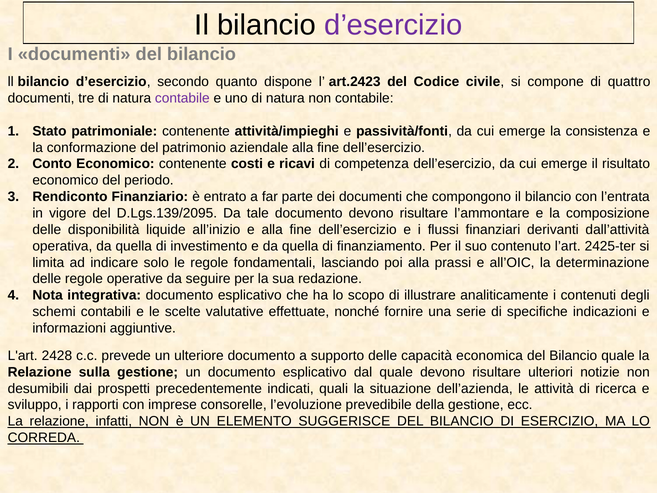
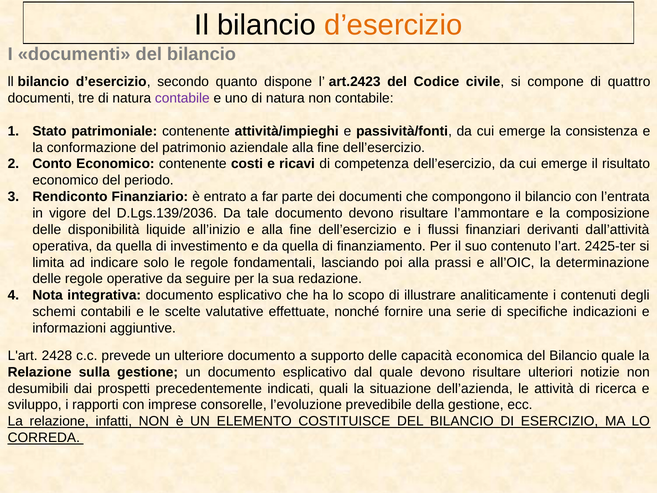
d’esercizio colour: purple -> orange (393, 25)
D.Lgs.139/2095: D.Lgs.139/2095 -> D.Lgs.139/2036 (167, 213)
SUGGERISCE: SUGGERISCE -> COSTITUISCE (344, 421)
